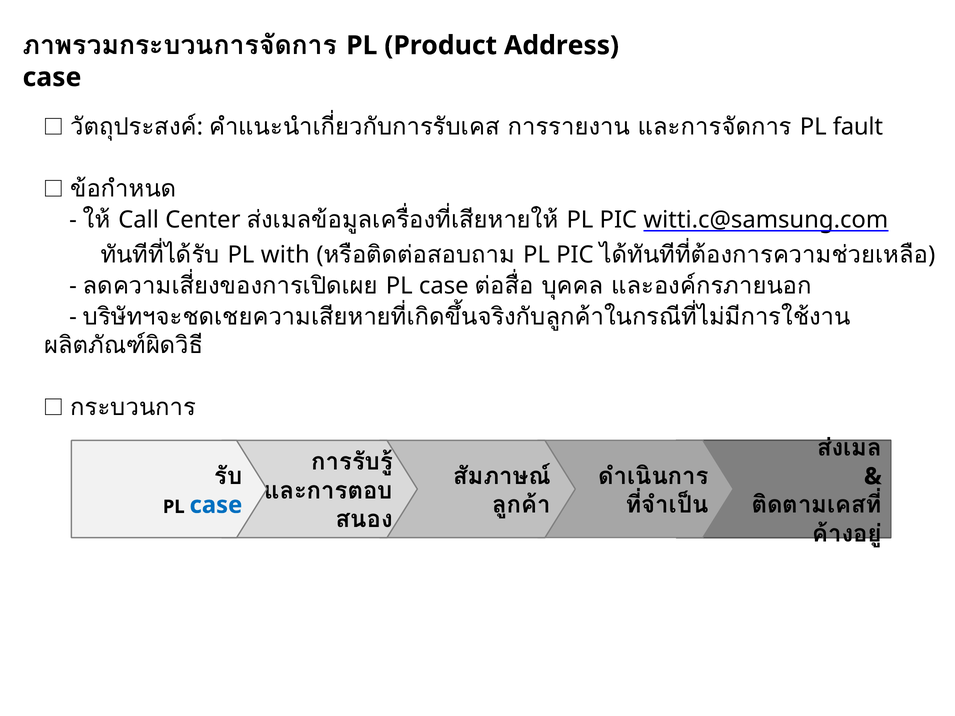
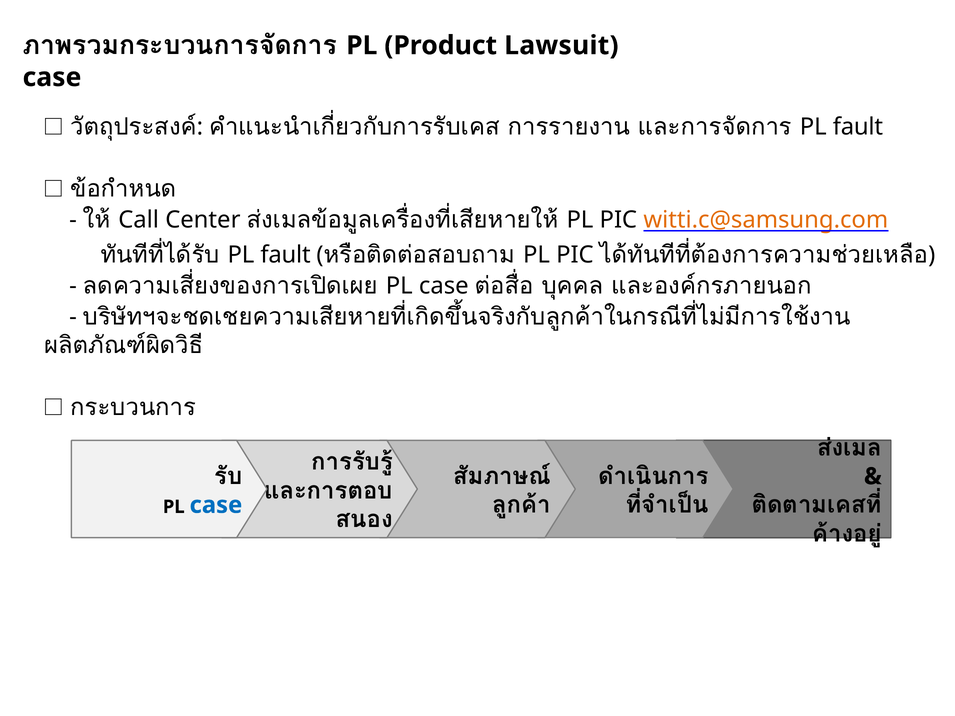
Address: Address -> Lawsuit (561, 45)
witti.c@samsung.com colour: black -> orange (766, 220)
with: with -> fault (286, 255)
